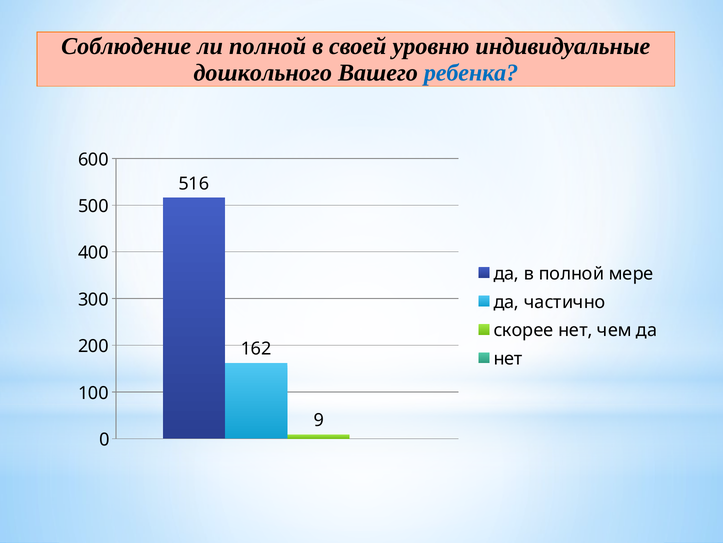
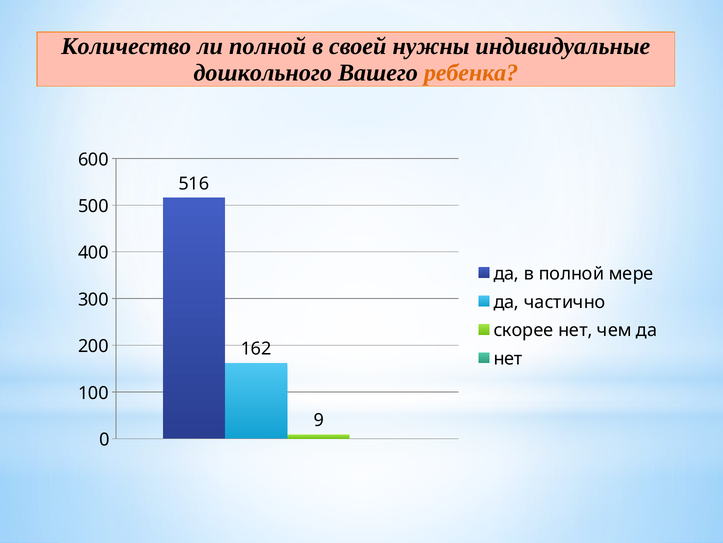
Соблюдение: Соблюдение -> Количество (126, 46)
уровню: уровню -> нужны (431, 46)
ребенка colour: blue -> orange (471, 73)
